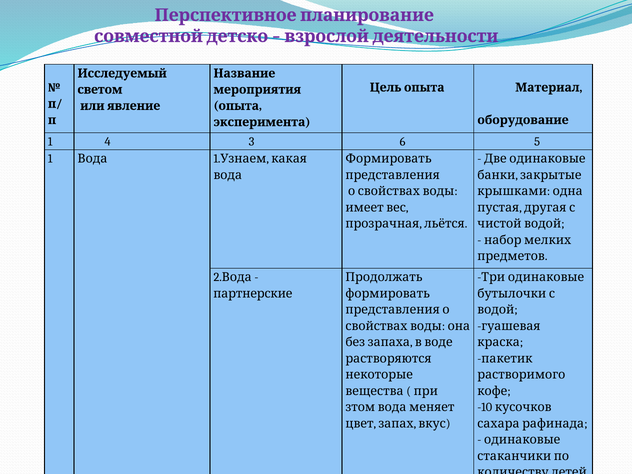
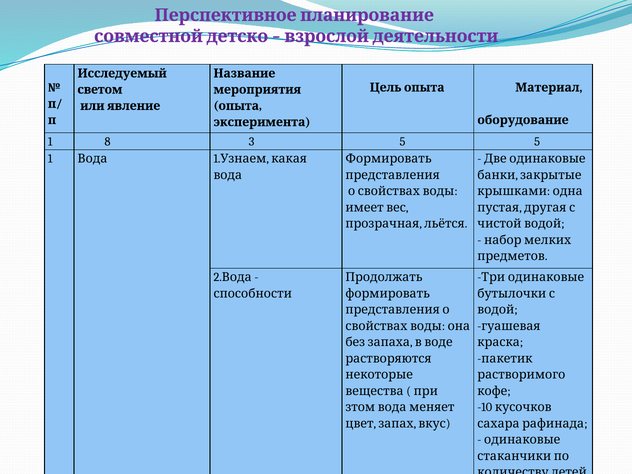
4: 4 -> 8 (108, 142)
3 6: 6 -> 5 (403, 142)
партнерские: партнерские -> способности (253, 294)
